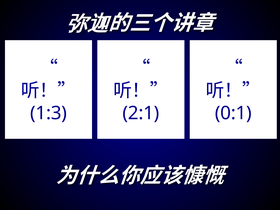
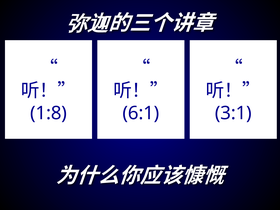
1:3: 1:3 -> 1:8 (49, 113)
2:1: 2:1 -> 6:1 (141, 113)
0:1: 0:1 -> 3:1 (233, 113)
